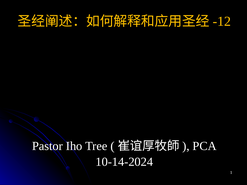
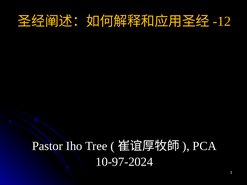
10-14-2024: 10-14-2024 -> 10-97-2024 (124, 162)
